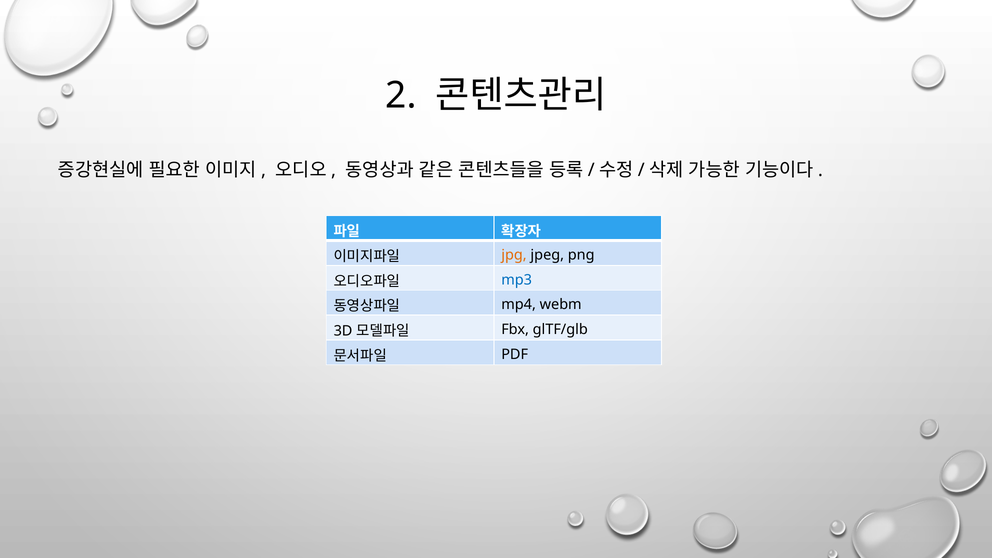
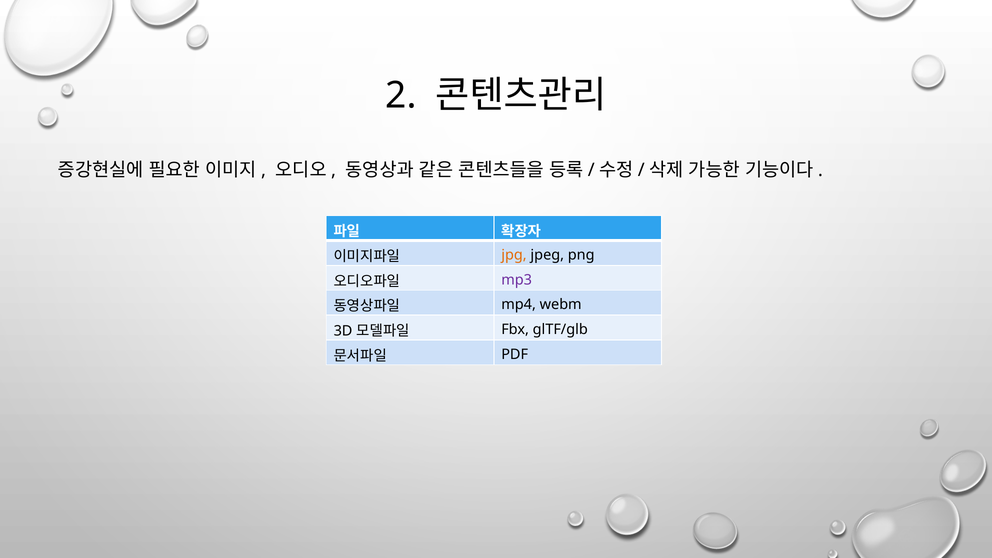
mp3 colour: blue -> purple (517, 280)
